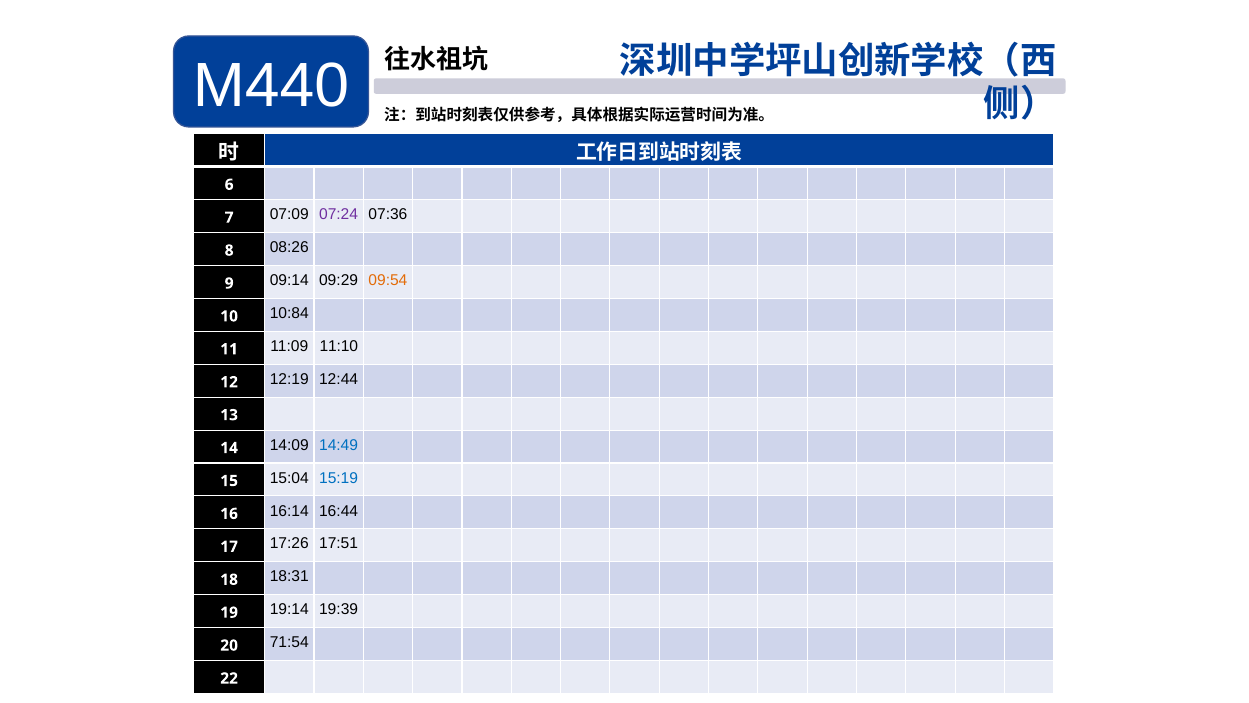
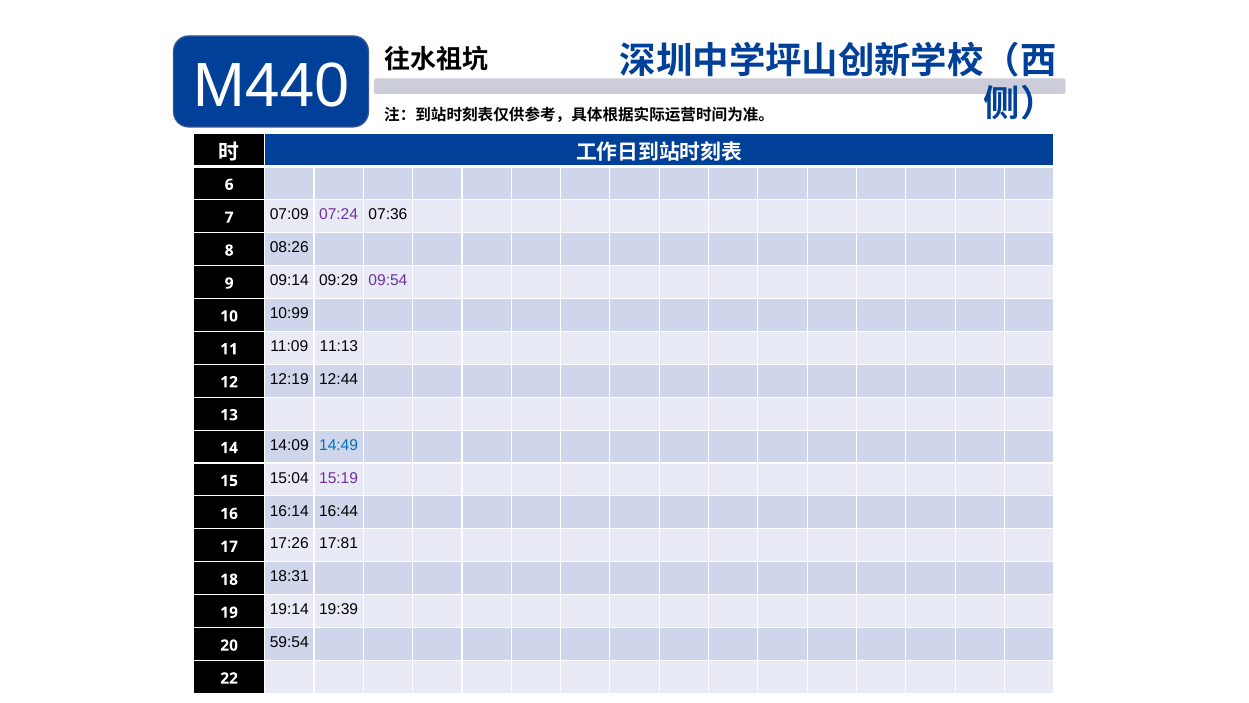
09:54 colour: orange -> purple (388, 280)
10:84: 10:84 -> 10:99 (289, 313)
11:10: 11:10 -> 11:13 (339, 346)
15:19 colour: blue -> purple (339, 478)
17:51: 17:51 -> 17:81 (339, 543)
71:54: 71:54 -> 59:54 (289, 642)
